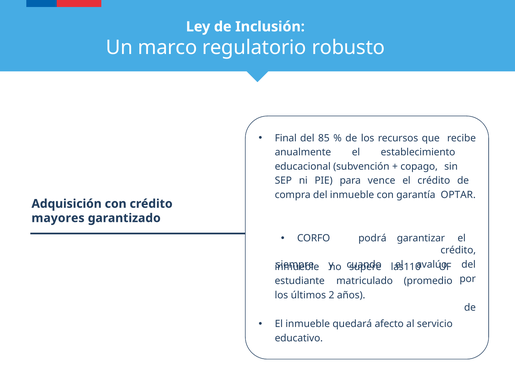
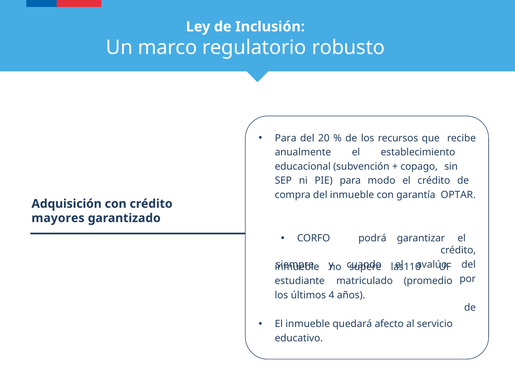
Final: Final -> Para (286, 138)
85: 85 -> 20 (324, 138)
vence: vence -> modo (382, 181)
2: 2 -> 4 (331, 295)
